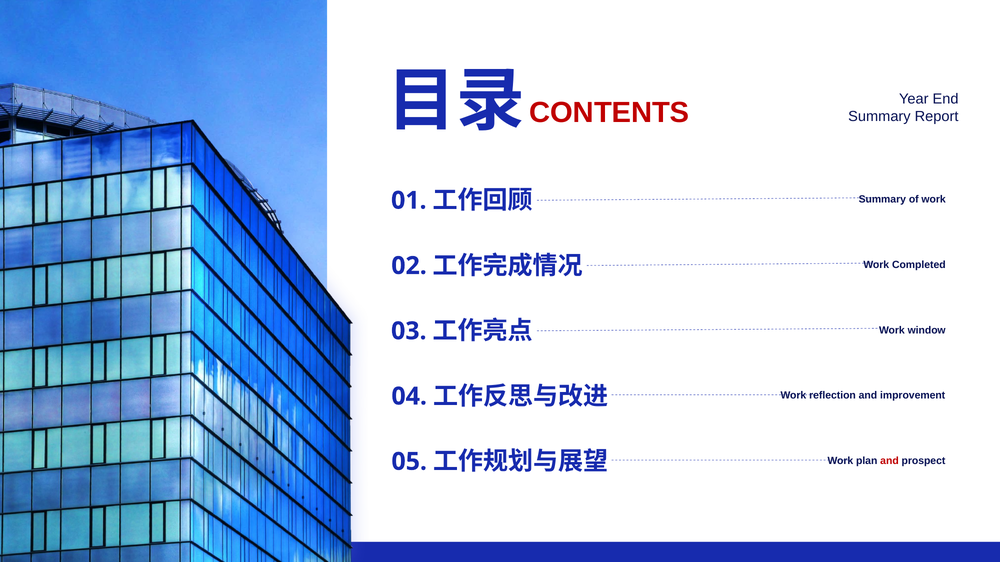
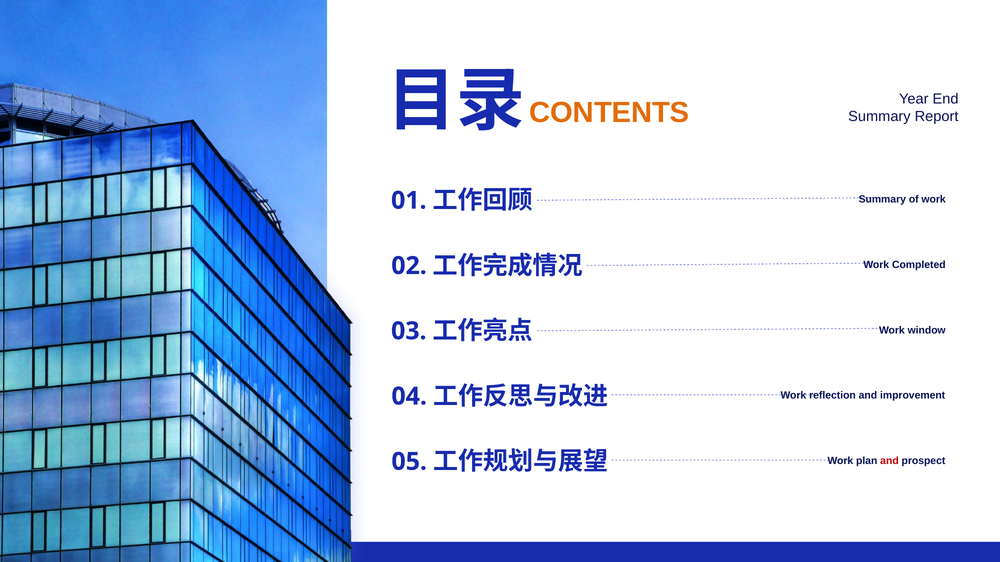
CONTENTS colour: red -> orange (609, 113)
